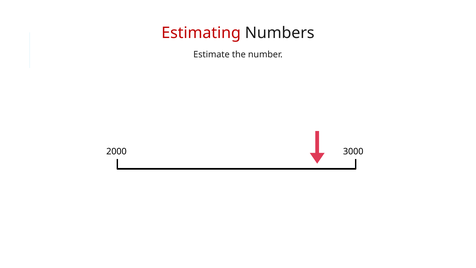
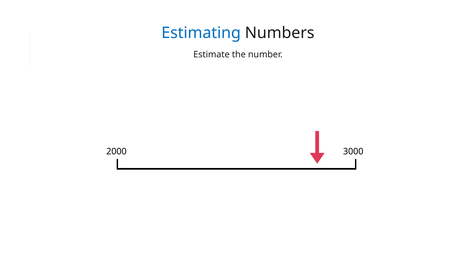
Estimating colour: red -> blue (201, 33)
